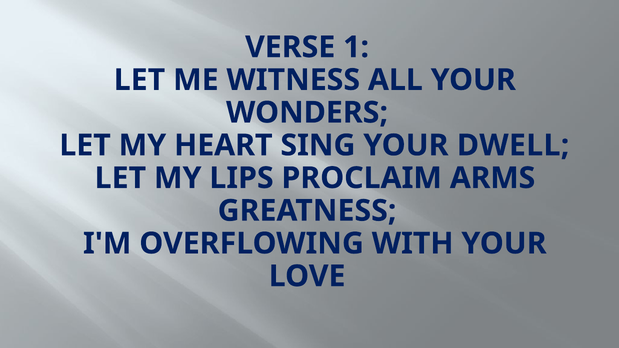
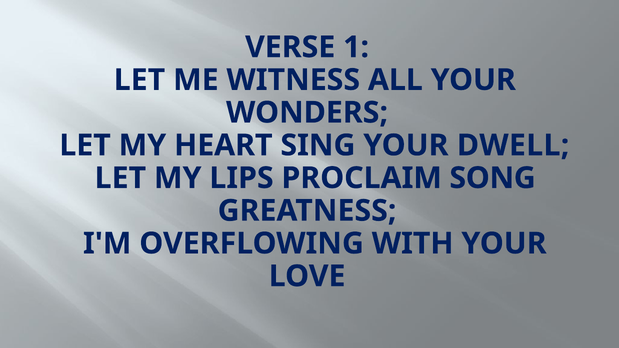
ARMS: ARMS -> SONG (493, 178)
